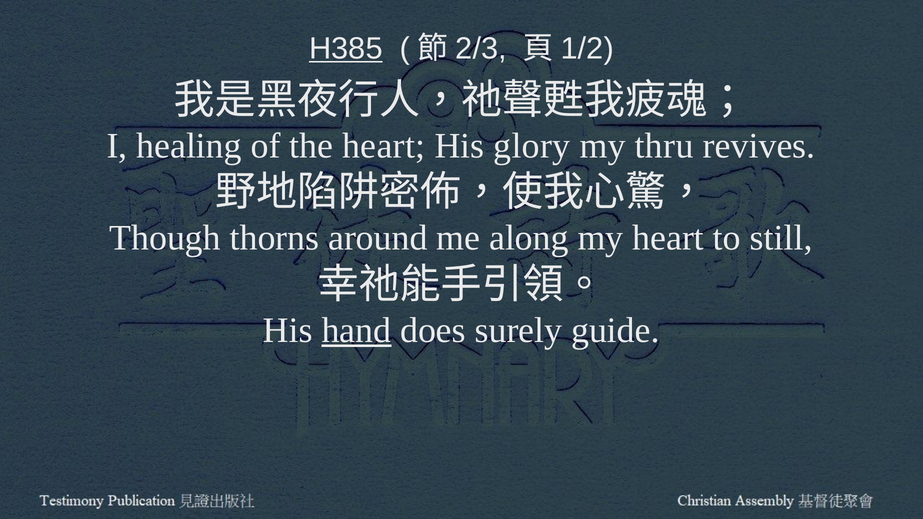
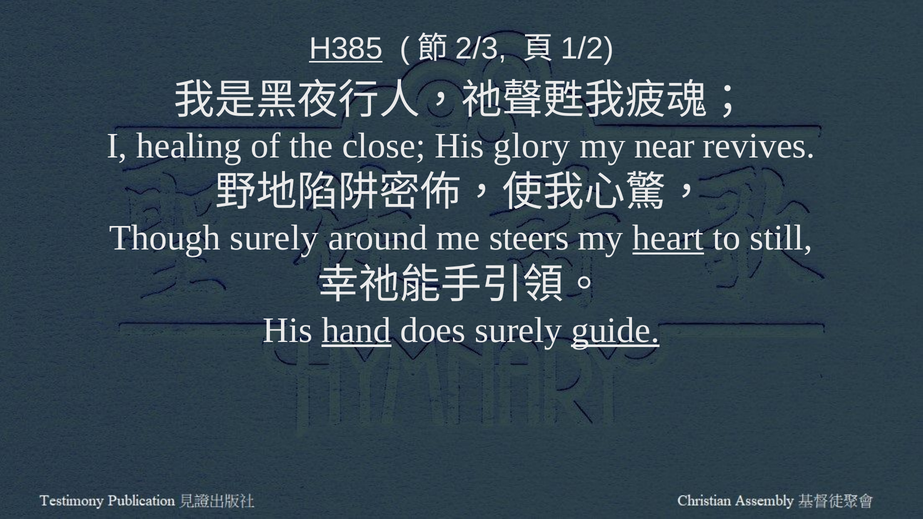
the heart: heart -> close (384, 146)
thru: thru -> near (664, 146)
Though thorns: thorns -> surely (274, 238)
along: along -> steers (529, 238)
heart underline: none -> present (668, 238)
guide underline: none -> present (615, 330)
